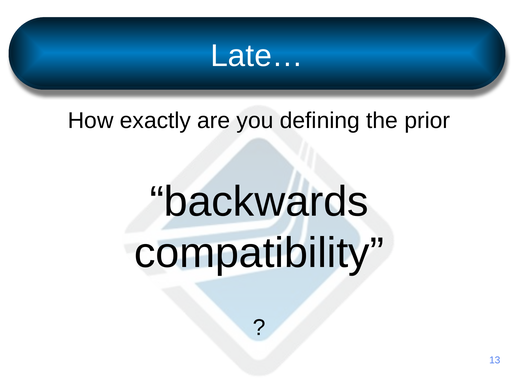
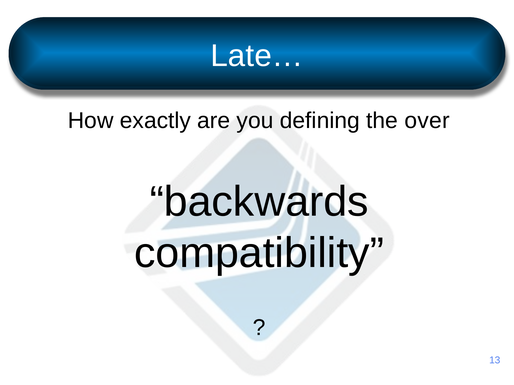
prior: prior -> over (427, 121)
